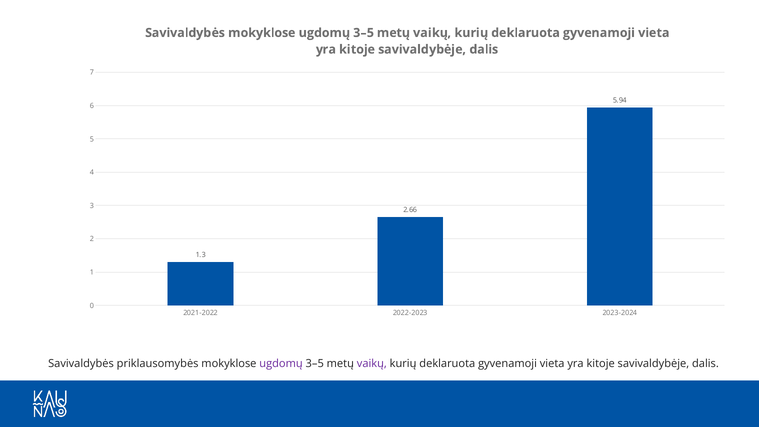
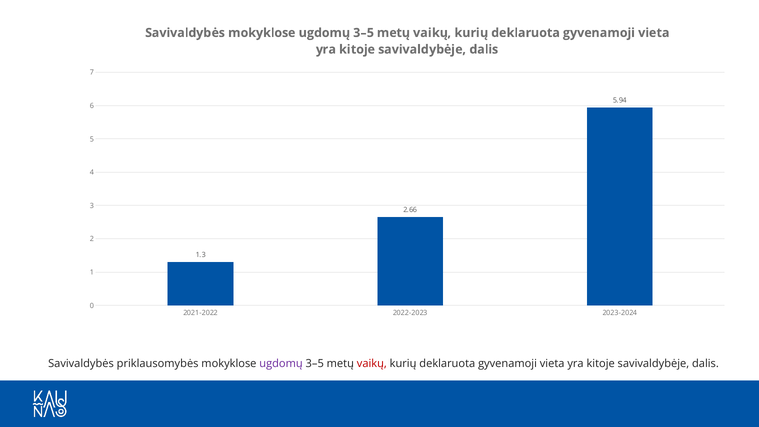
vaikų colour: purple -> red (372, 364)
